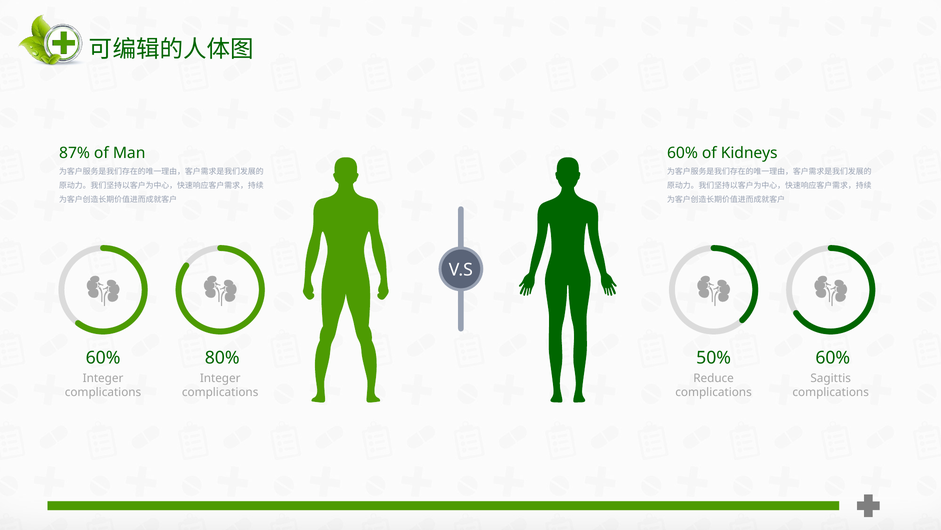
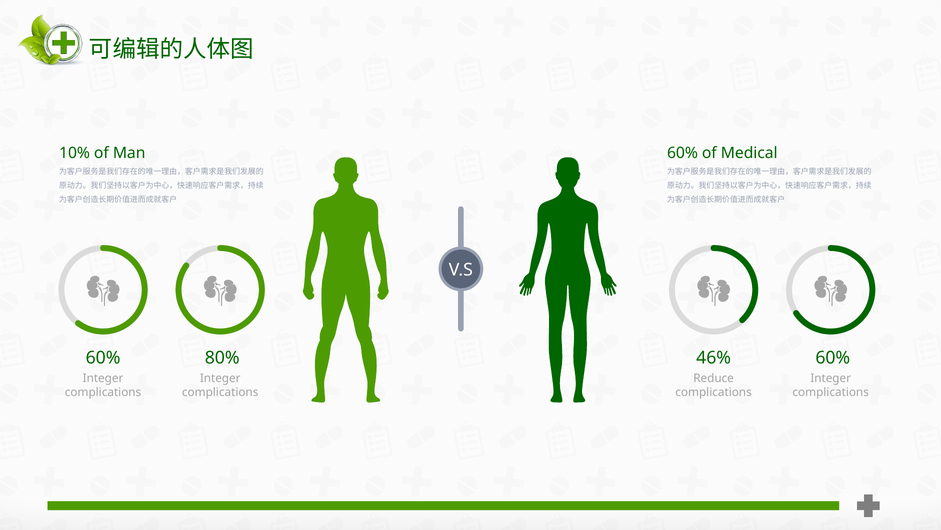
87%: 87% -> 10% (75, 153)
Kidneys: Kidneys -> Medical (749, 153)
50%: 50% -> 46% (714, 358)
Sagittis: Sagittis -> Integer (831, 378)
